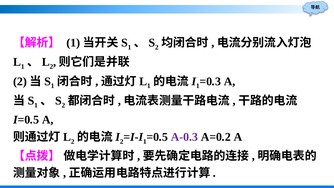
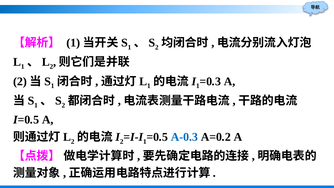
A-0.3 colour: purple -> blue (184, 137)
